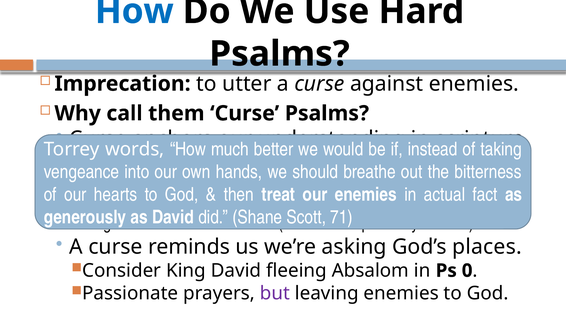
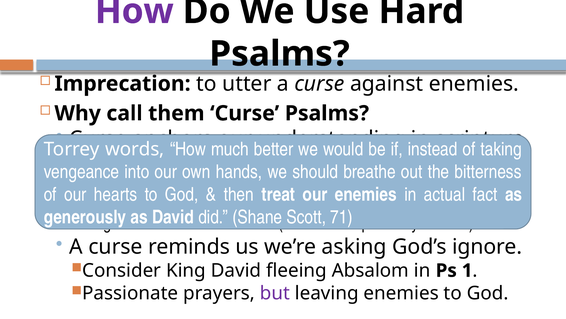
How colour: blue -> purple (134, 11)
places: places -> ignore (487, 246)
0: 0 -> 1 (467, 270)
